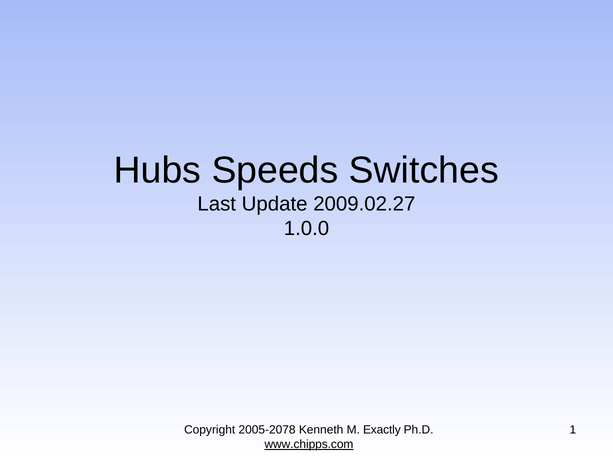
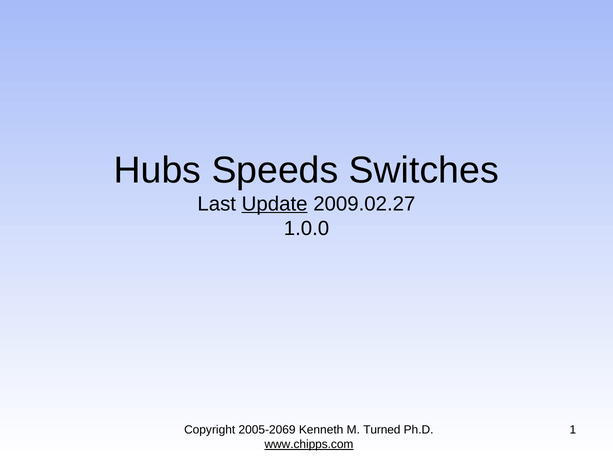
Update underline: none -> present (275, 204)
2005-2078: 2005-2078 -> 2005-2069 (267, 430)
Exactly: Exactly -> Turned (382, 430)
